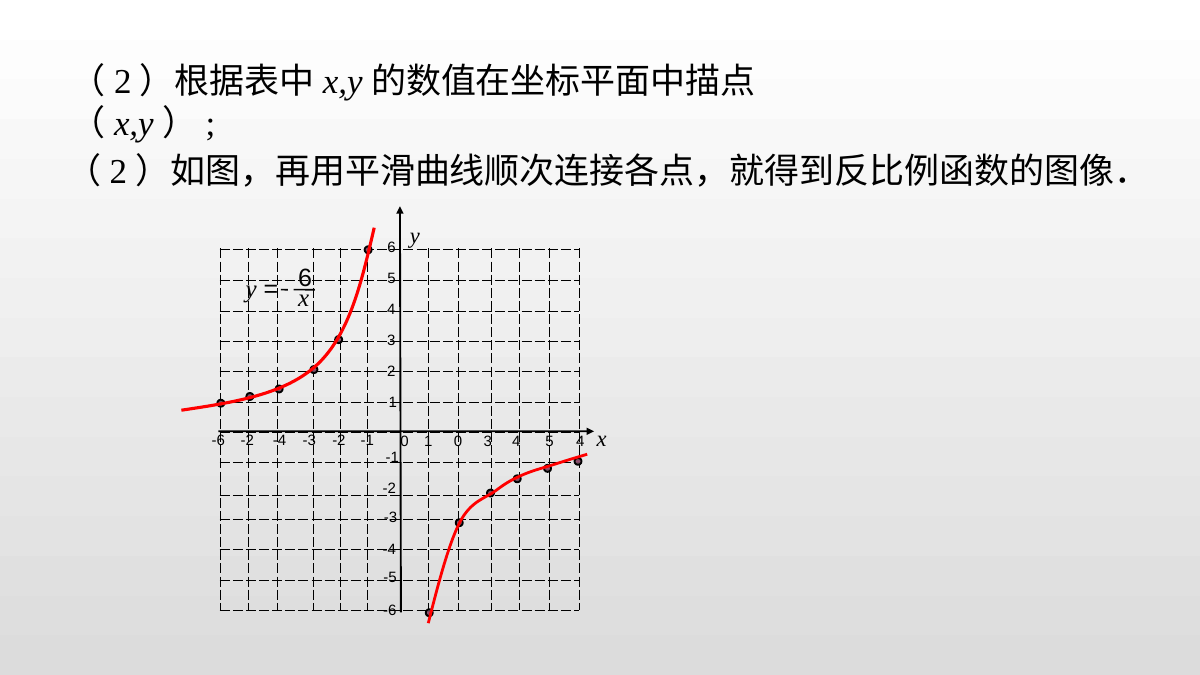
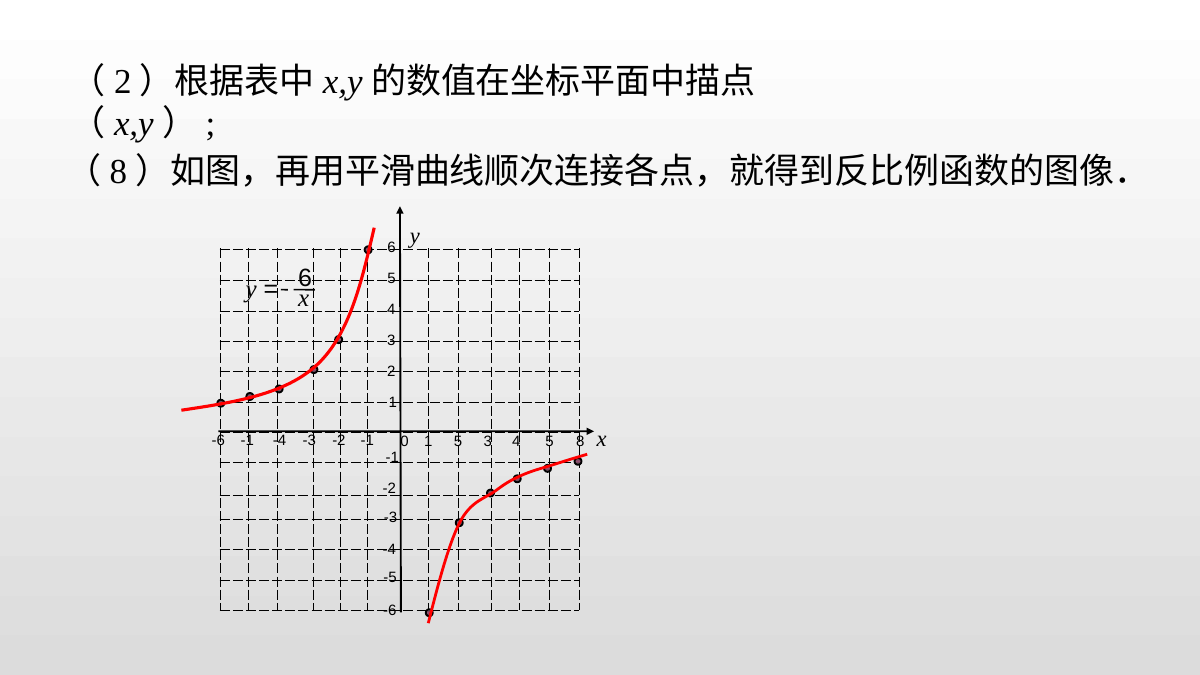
2: 2 -> 8 (118, 172)
-2: -2 -> -1 (247, 440)
1 0: 0 -> 5 (458, 442)
5 4: 4 -> 8 (580, 442)
